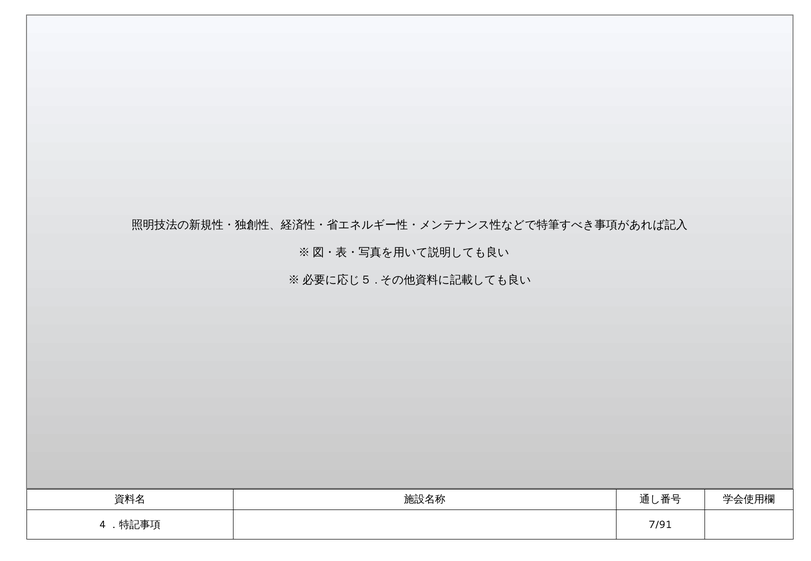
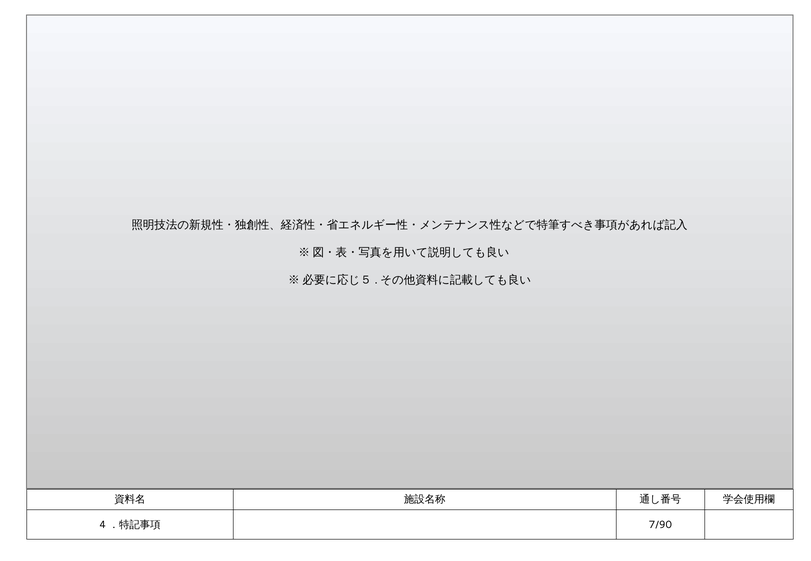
7/91: 7/91 -> 7/90 (660, 525)
